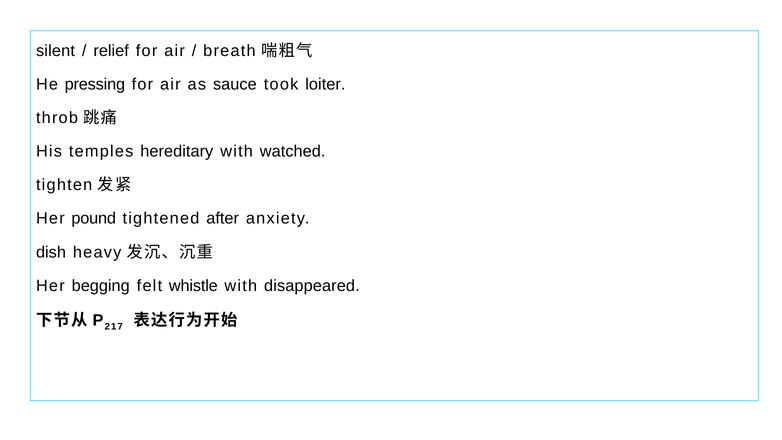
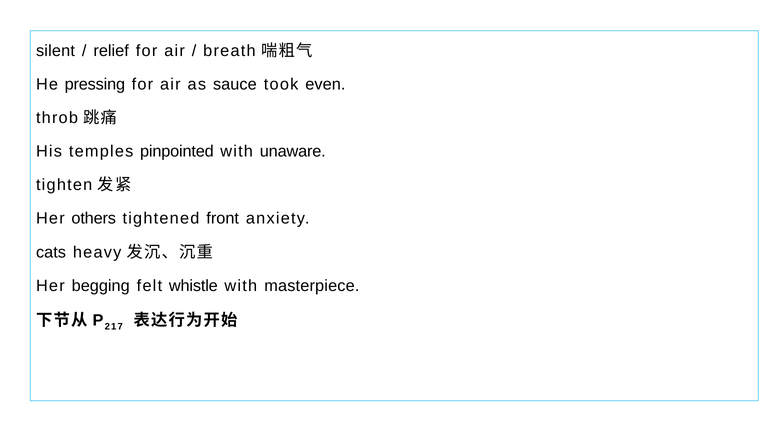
loiter: loiter -> even (325, 84)
hereditary: hereditary -> pinpointed (177, 151)
watched: watched -> unaware (293, 151)
pound: pound -> others (94, 219)
after: after -> front (223, 219)
dish: dish -> cats (51, 252)
disappeared: disappeared -> masterpiece (312, 286)
